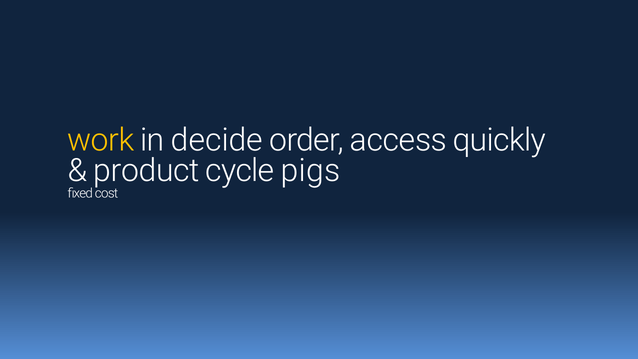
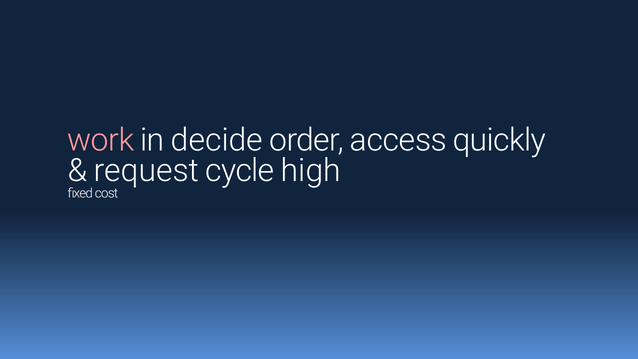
work colour: yellow -> pink (101, 140)
product: product -> request (146, 171)
pigs: pigs -> high (311, 171)
